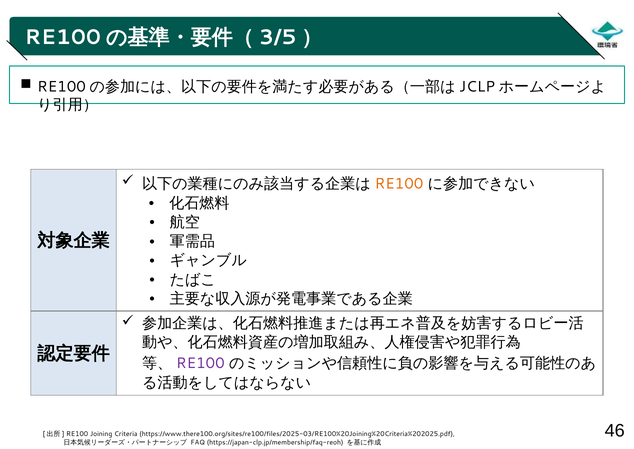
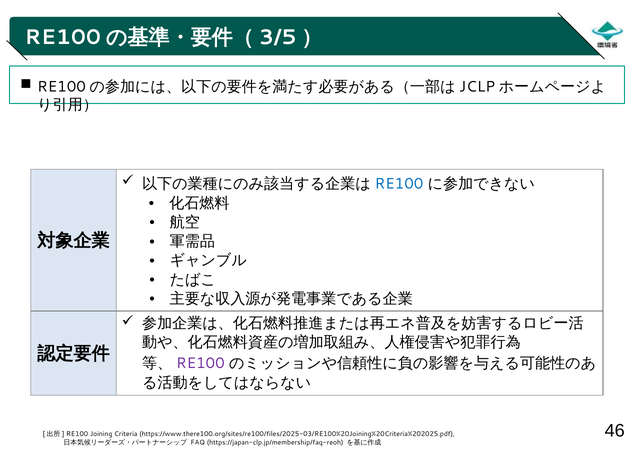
RE100 colour: orange -> blue (399, 183)
